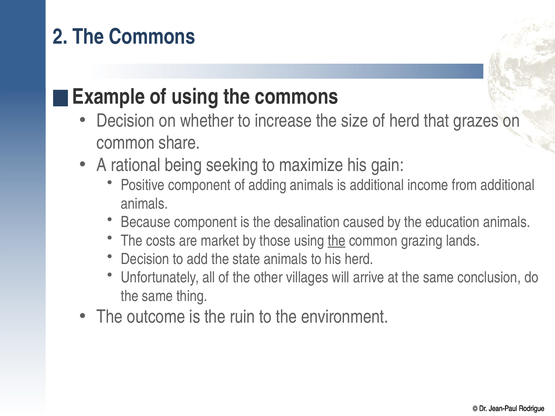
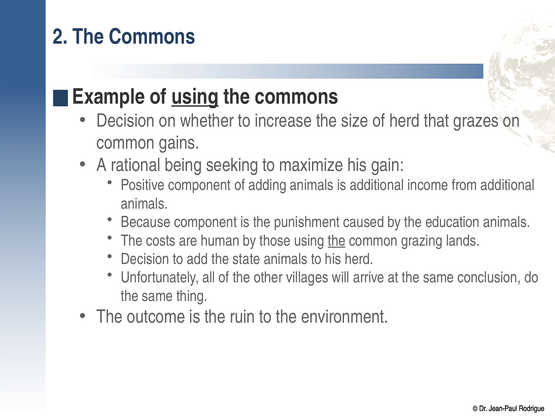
using underline: none -> present (195, 97)
share: share -> gains (179, 143)
desalination: desalination -> punishment (307, 222)
market: market -> human (220, 241)
